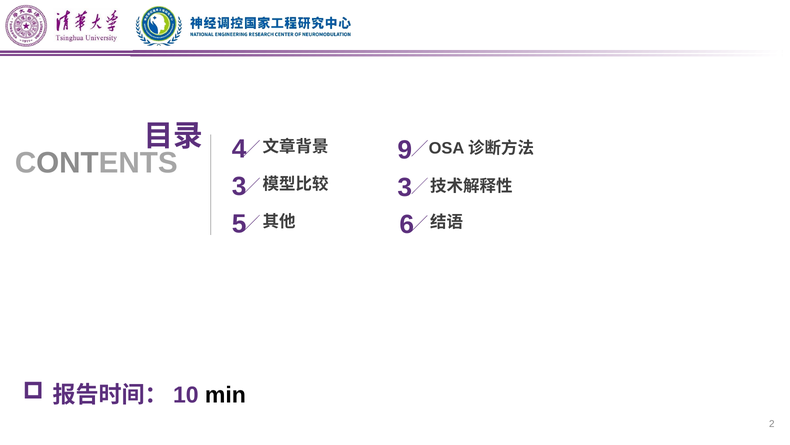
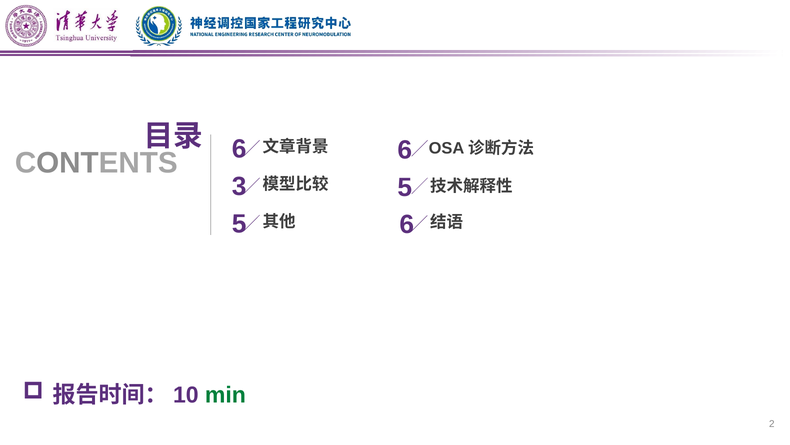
4: 4 -> 6 (239, 149)
9: 9 -> 6 (405, 150)
3: 3 -> 5 (405, 187)
min colour: black -> green (225, 395)
